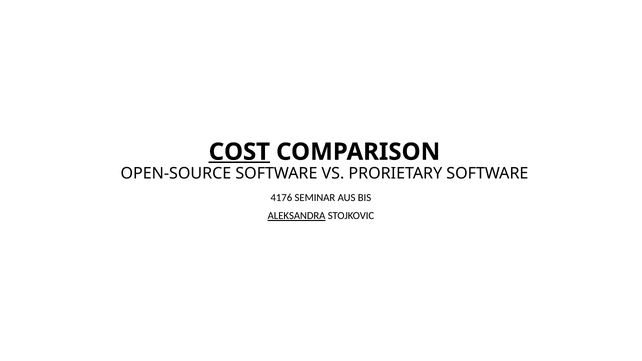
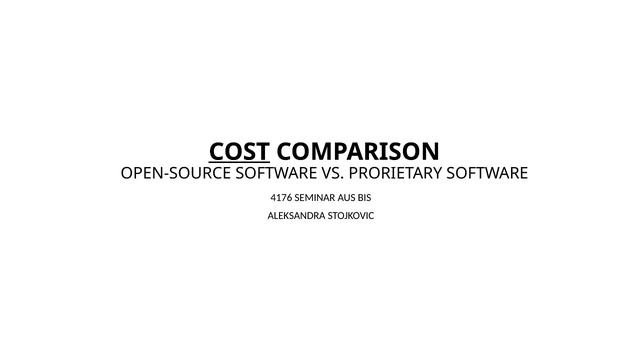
ALEKSANDRA underline: present -> none (297, 216)
